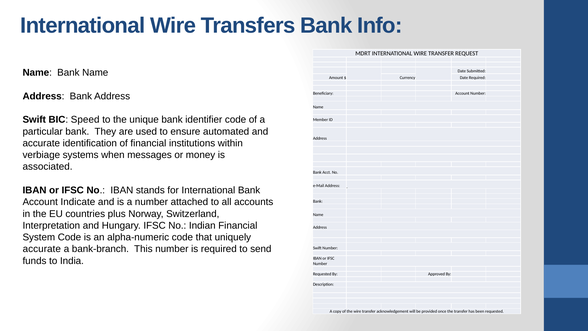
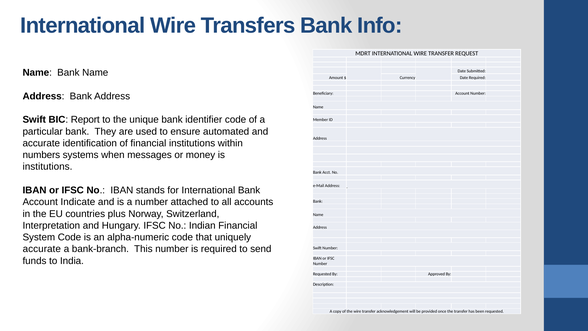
Speed: Speed -> Report (85, 120)
verbiage: verbiage -> numbers (41, 155)
associated: associated -> institutions (48, 167)
